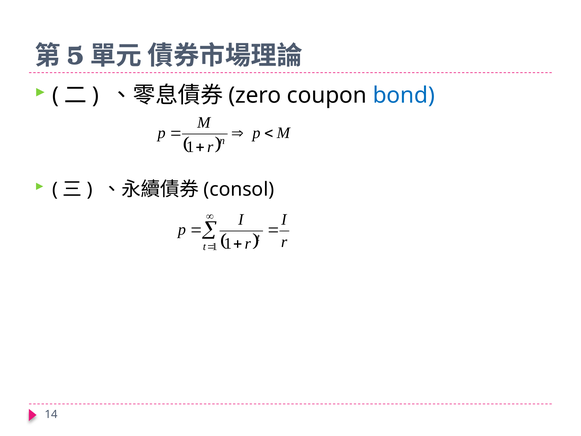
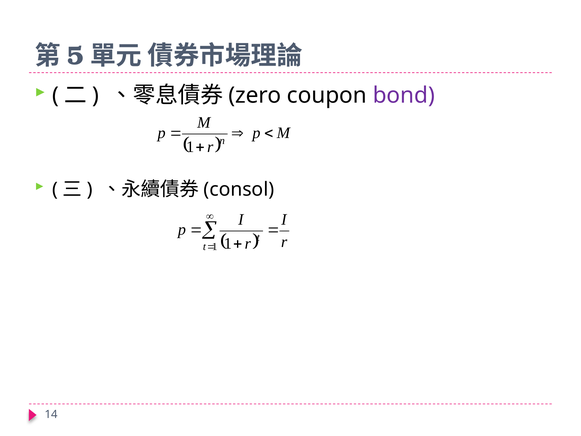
bond colour: blue -> purple (404, 95)
